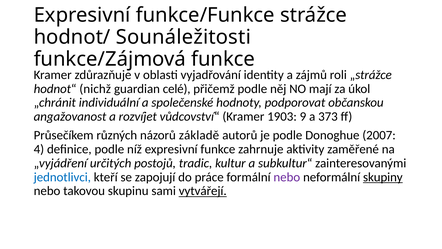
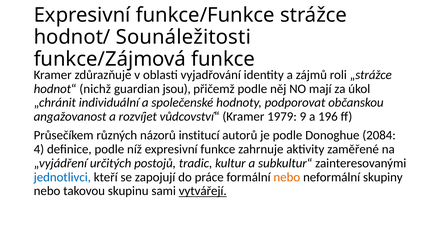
celé: celé -> jsou (177, 89)
1903: 1903 -> 1979 (282, 117)
373: 373 -> 196 (328, 117)
základě: základě -> institucí (199, 135)
2007: 2007 -> 2084 (379, 135)
nebo colour: purple -> orange (287, 177)
skupiny underline: present -> none (383, 177)
